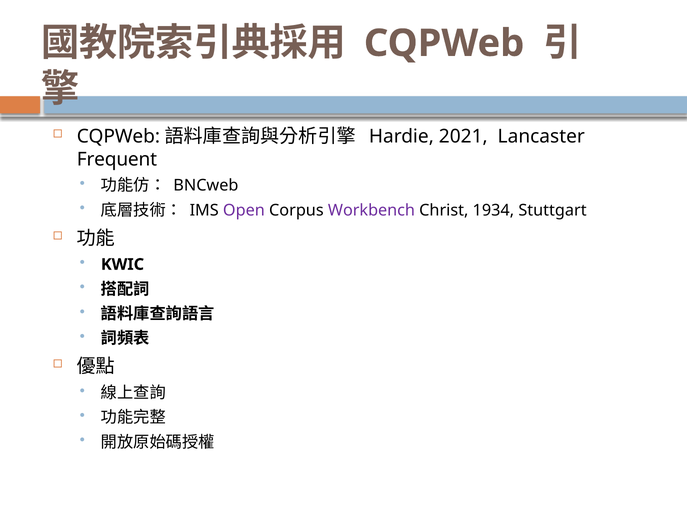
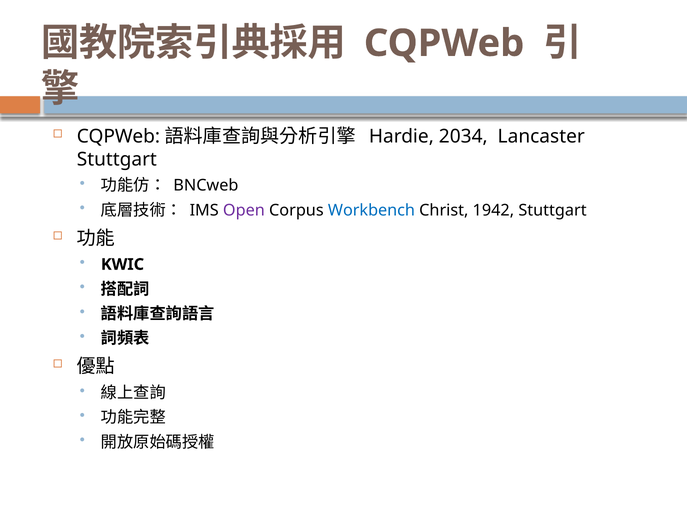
2021: 2021 -> 2034 (463, 136)
Frequent: Frequent -> Stuttgart (117, 159)
Workbench colour: purple -> blue (371, 210)
1934: 1934 -> 1942 (493, 210)
